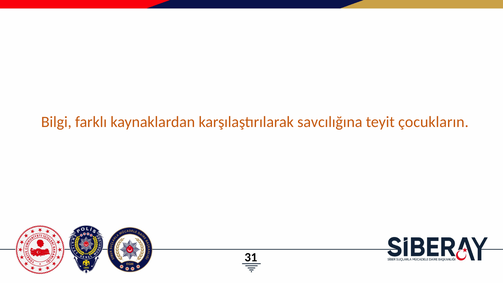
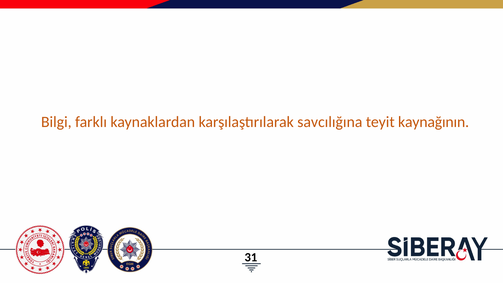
çocukların: çocukların -> kaynağının (434, 122)
